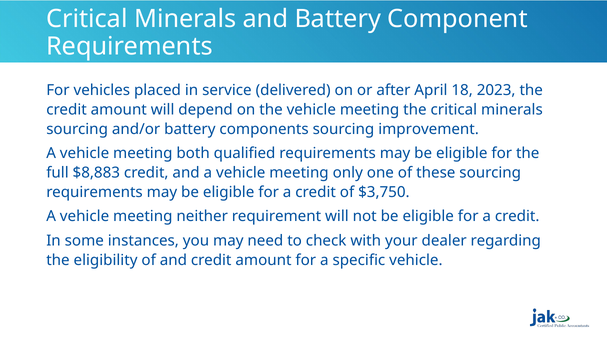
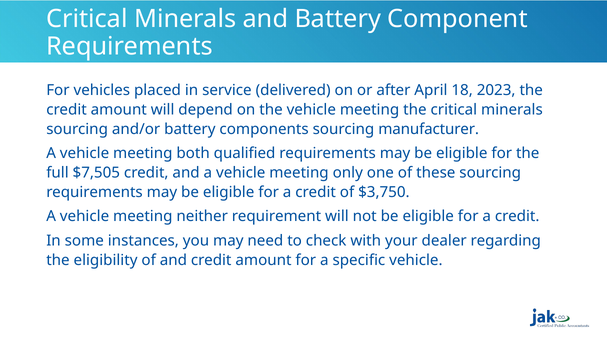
improvement: improvement -> manufacturer (429, 129)
$8,883: $8,883 -> $7,505 (96, 173)
